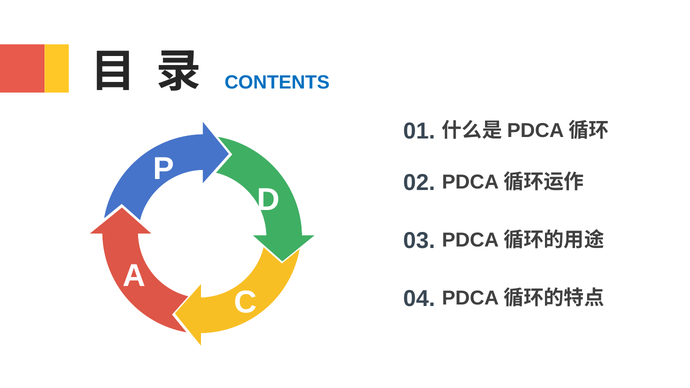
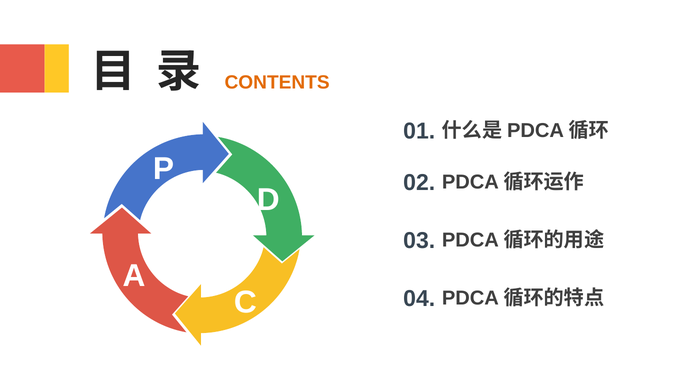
CONTENTS colour: blue -> orange (277, 82)
